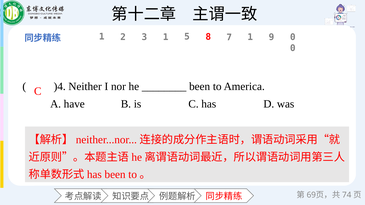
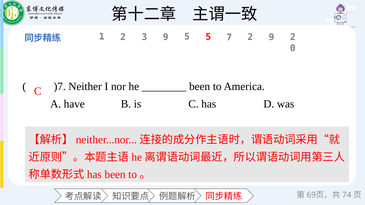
1 2 1: 1 -> 9 (166, 37)
5 8: 8 -> 5 (208, 37)
7 1: 1 -> 2 (250, 37)
9 0: 0 -> 2 (293, 37)
)4: )4 -> )7 (60, 87)
